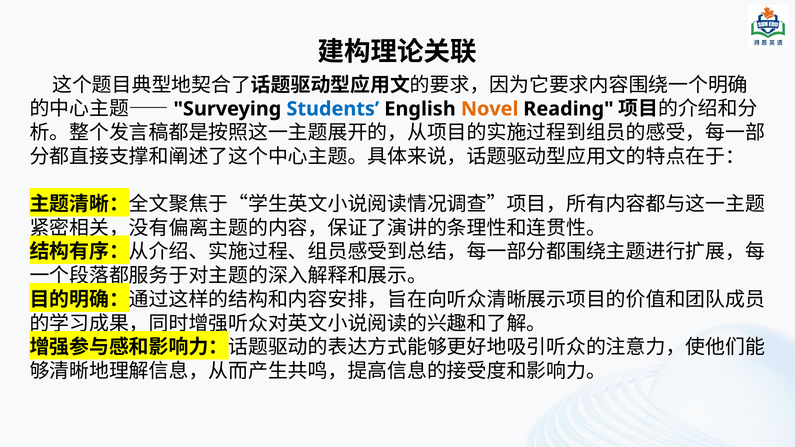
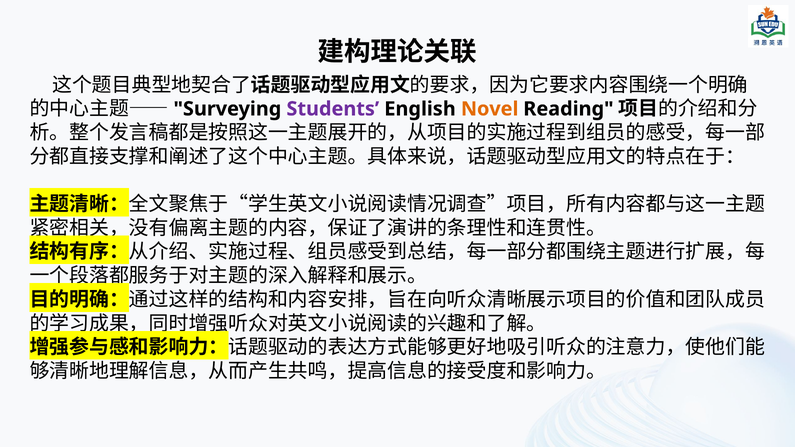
Students colour: blue -> purple (333, 109)
